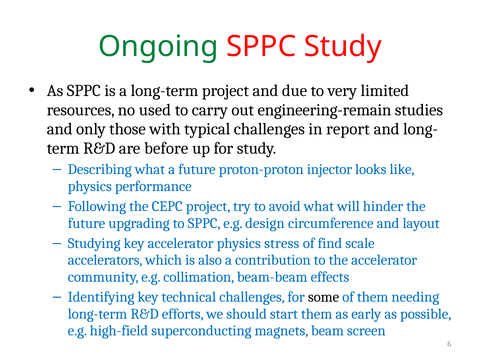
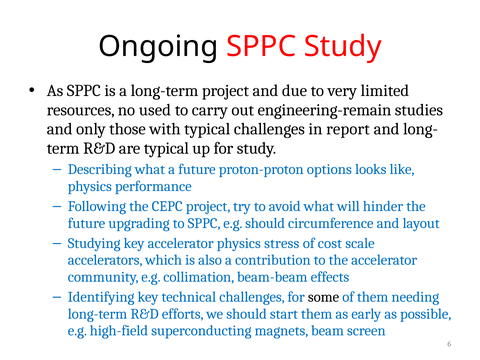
Ongoing colour: green -> black (158, 46)
are before: before -> typical (166, 148)
injector: injector -> options (329, 169)
e.g design: design -> should (265, 223)
find: find -> cost (330, 243)
